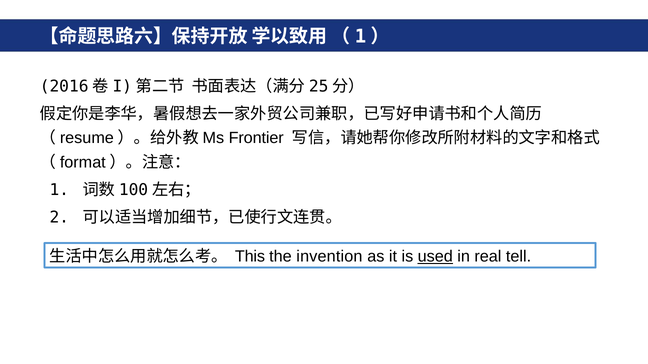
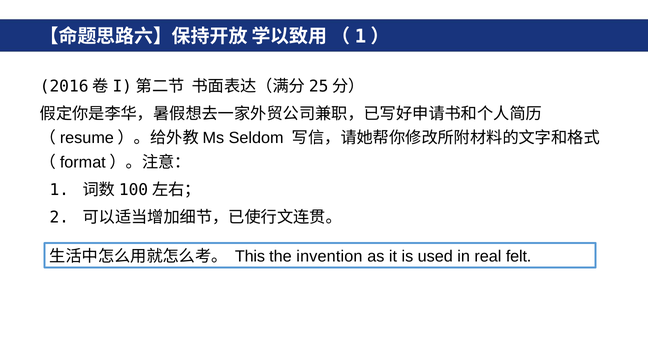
Frontier: Frontier -> Seldom (256, 138)
used underline: present -> none (435, 257)
tell: tell -> felt (519, 257)
